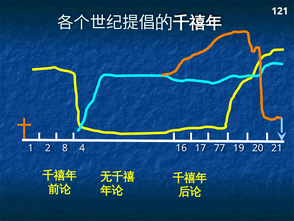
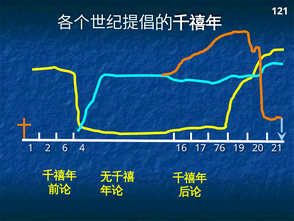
8: 8 -> 6 (65, 148)
77: 77 -> 76 (220, 148)
